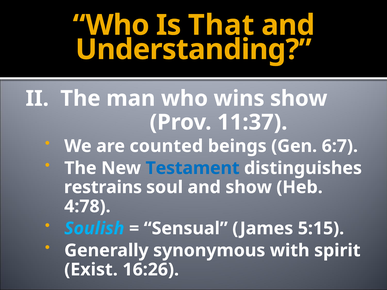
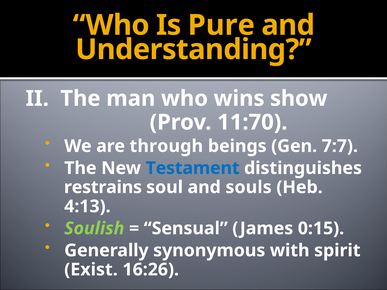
That: That -> Pure (221, 25)
11:37: 11:37 -> 11:70 (252, 122)
counted: counted -> through (166, 146)
6:7: 6:7 -> 7:7 (340, 146)
and show: show -> souls (249, 187)
4:78: 4:78 -> 4:13 (87, 207)
Soulish colour: light blue -> light green (94, 229)
5:15: 5:15 -> 0:15 (321, 229)
